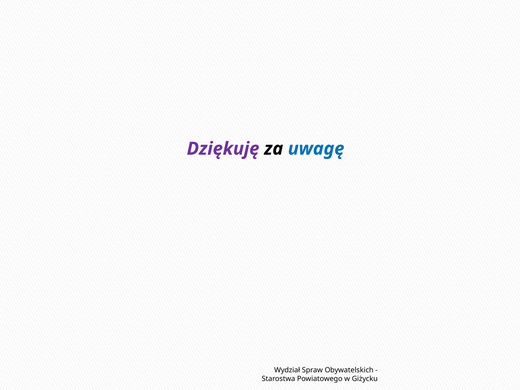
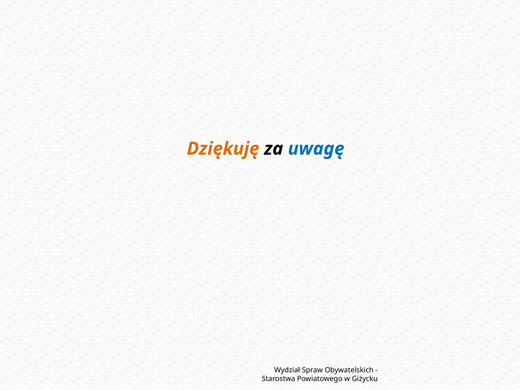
Dziękuję colour: purple -> orange (223, 149)
